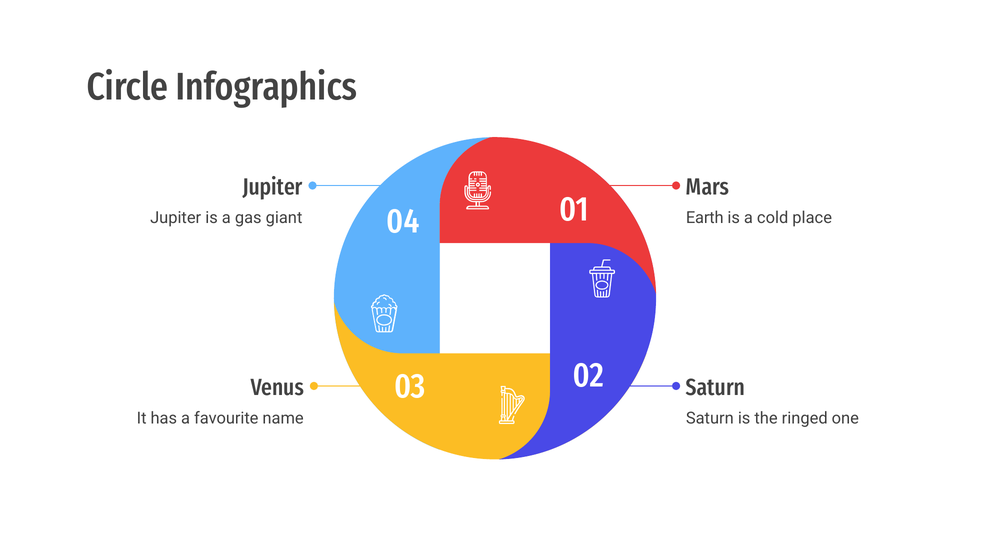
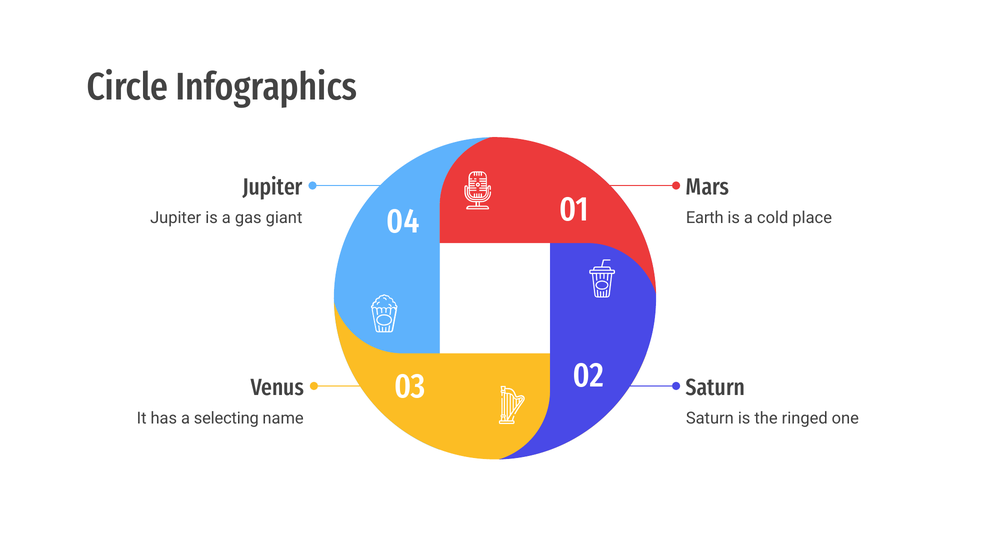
favourite: favourite -> selecting (226, 418)
